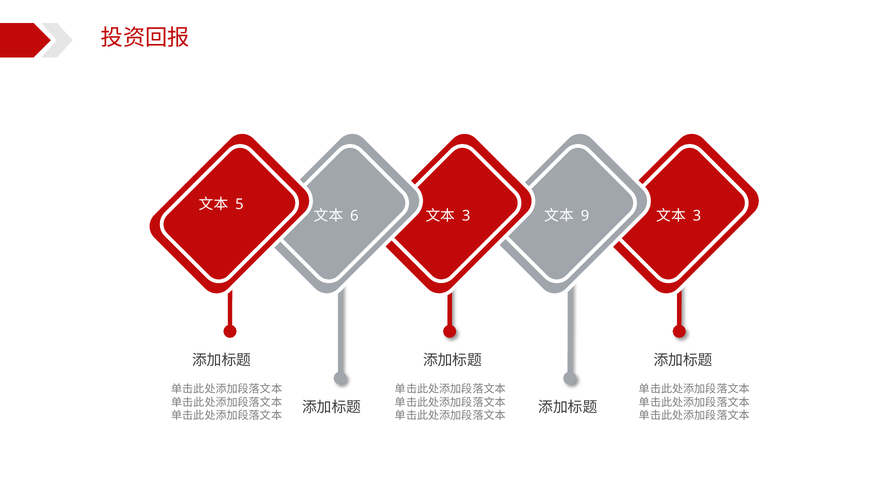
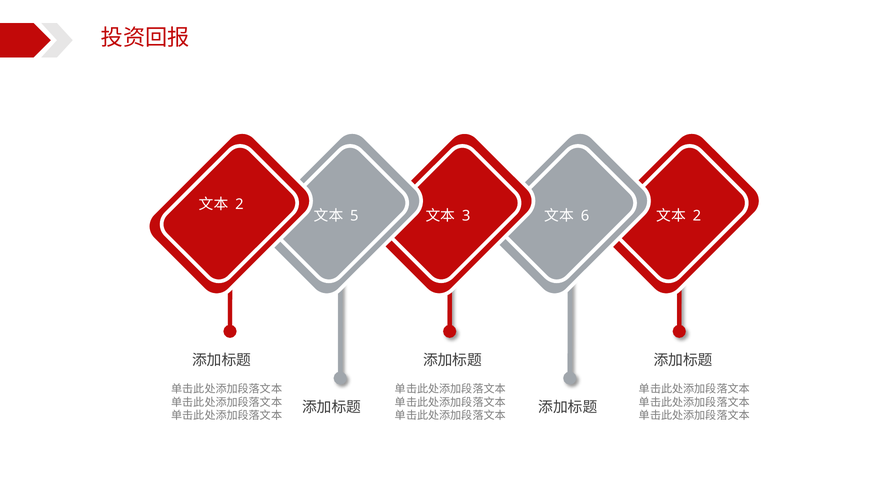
5: 5 -> 2 (239, 205)
6: 6 -> 5 (354, 216)
9: 9 -> 6 (585, 216)
3: 3 -> 2 (697, 216)
